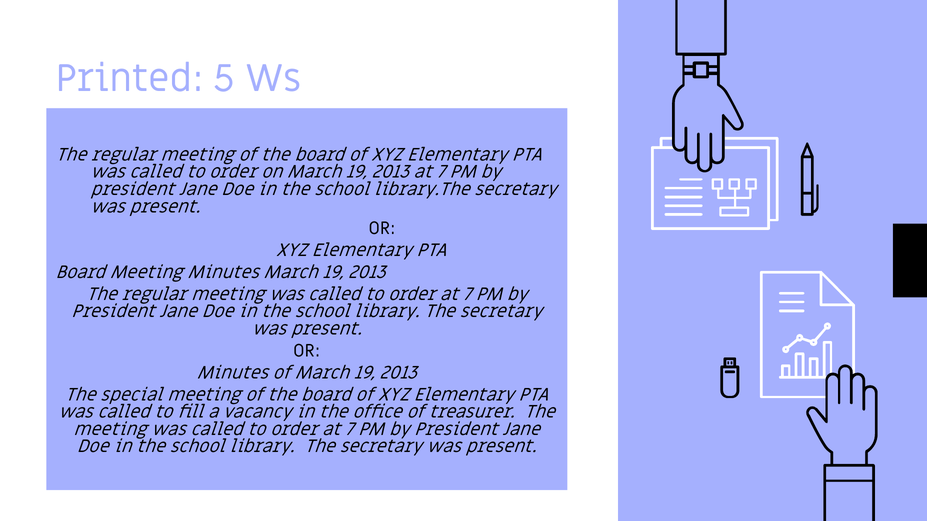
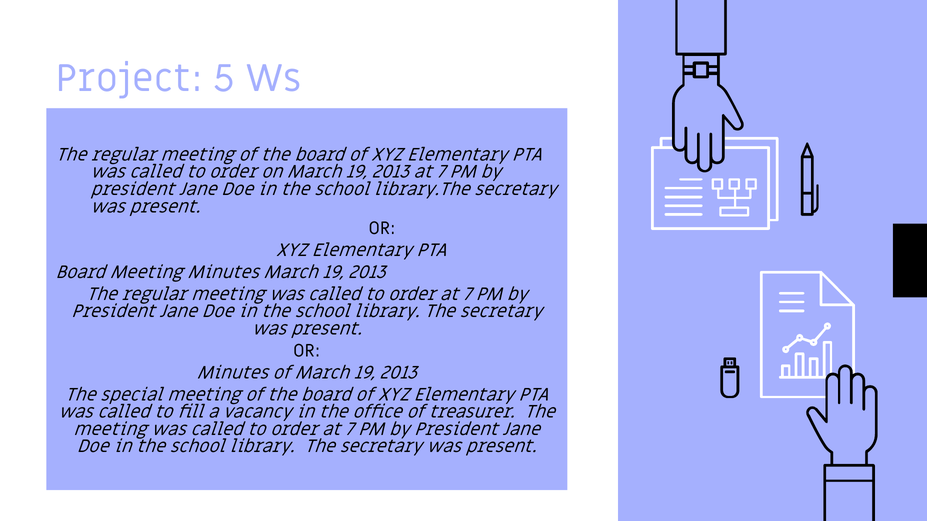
Printed: Printed -> Project (129, 79)
